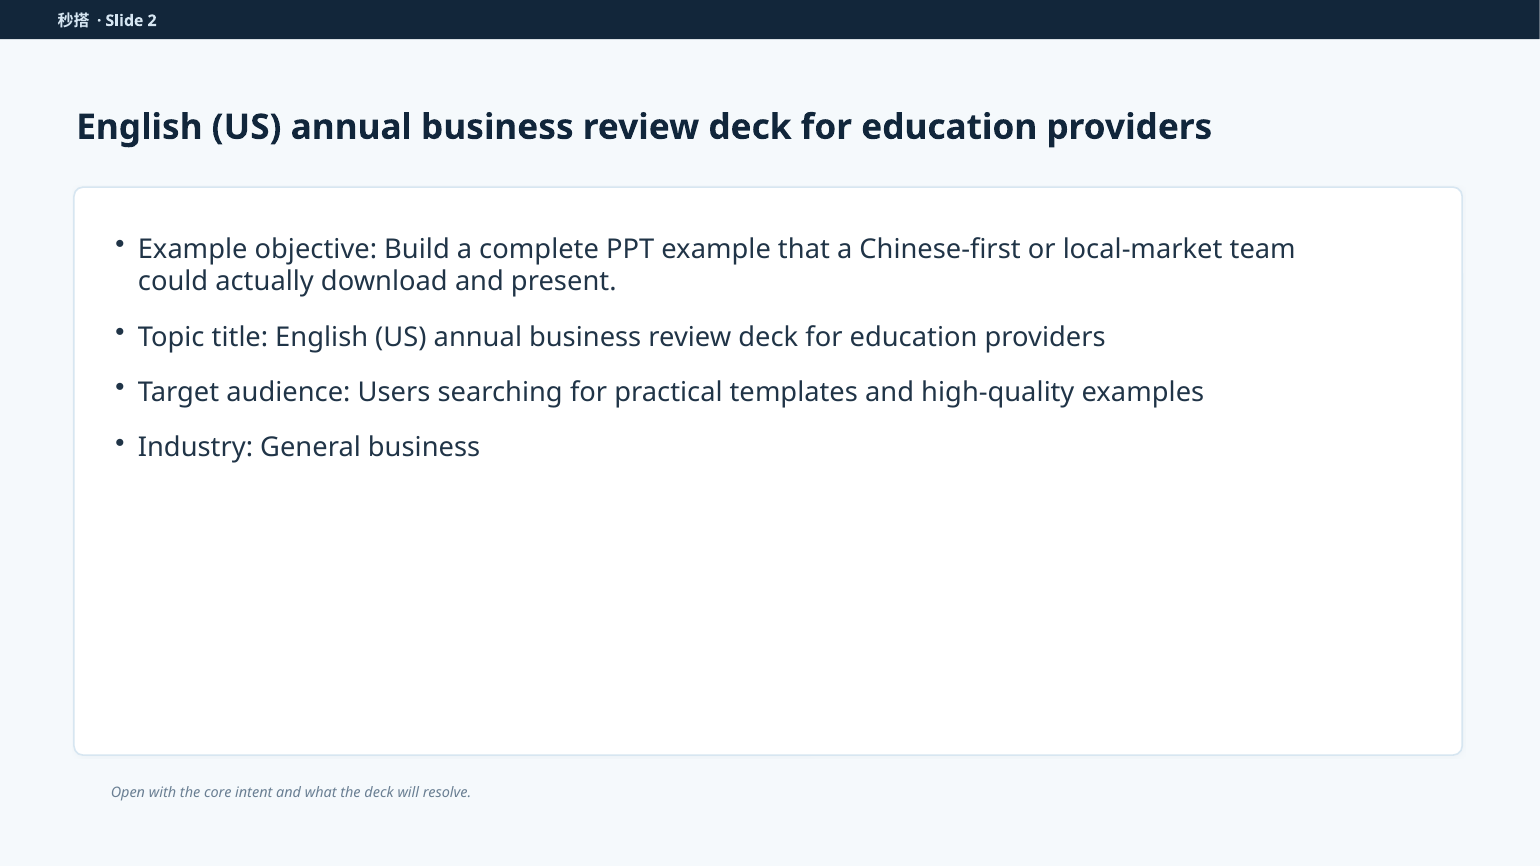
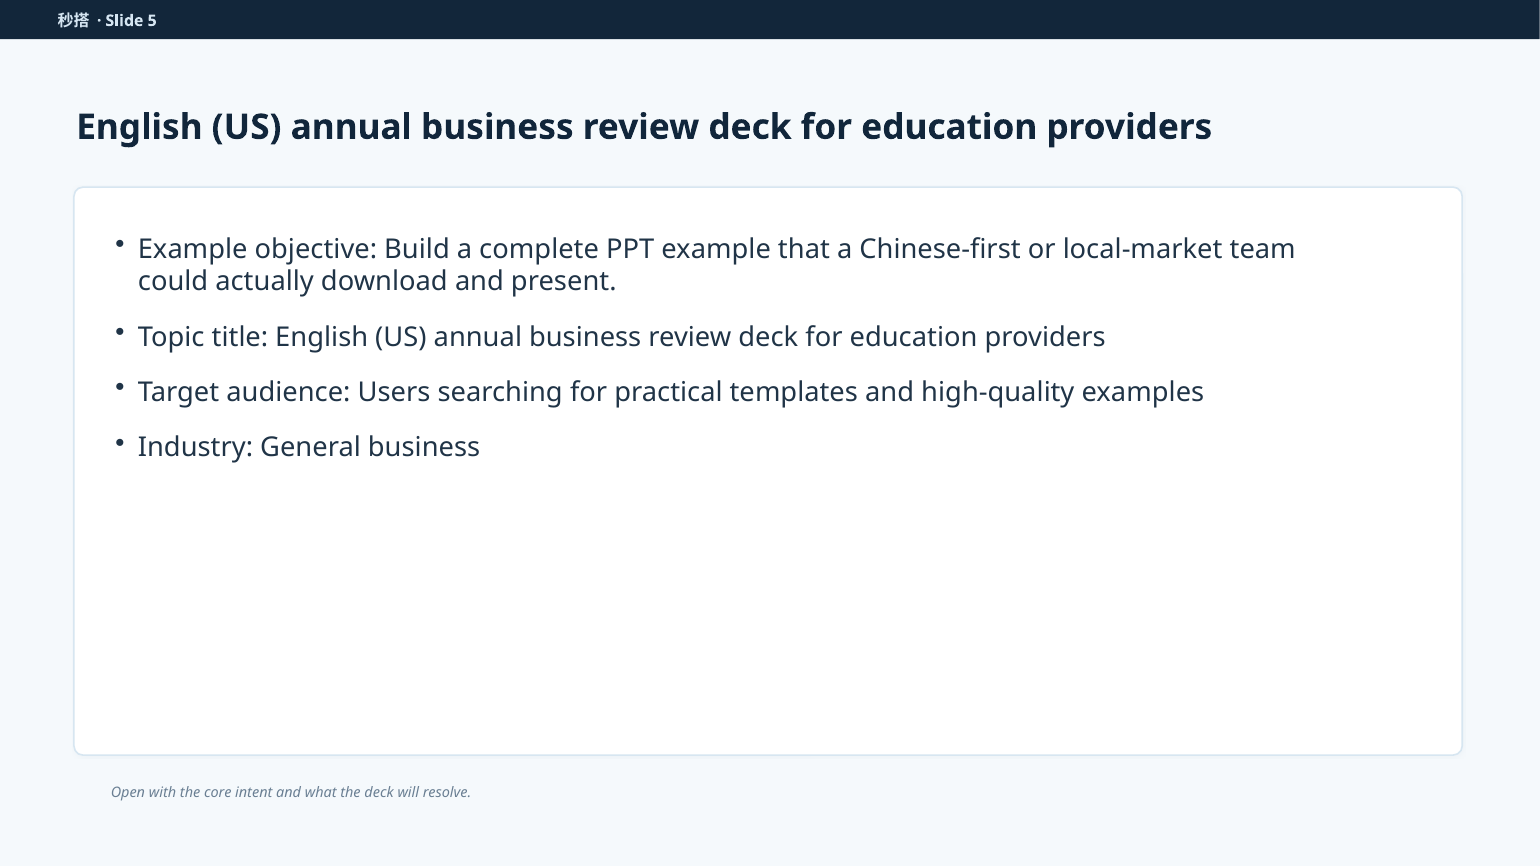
2: 2 -> 5 (152, 21)
